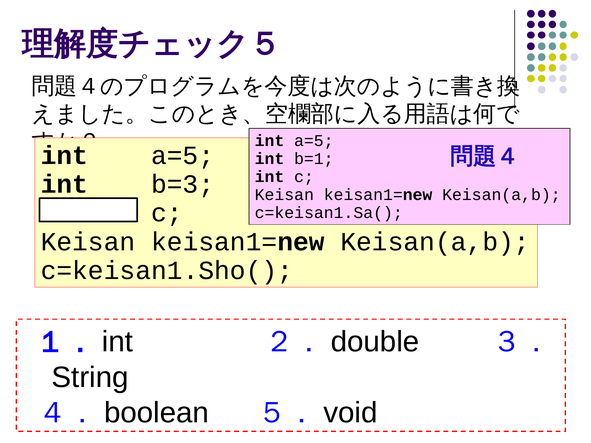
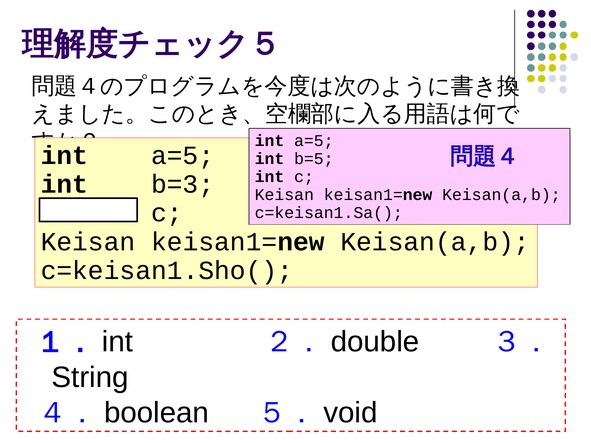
b=1: b=1 -> b=5 (314, 159)
